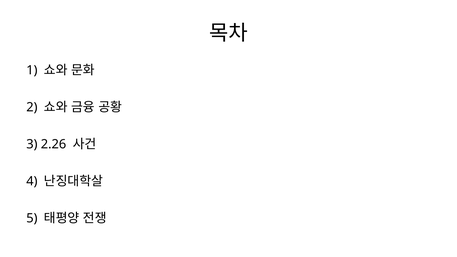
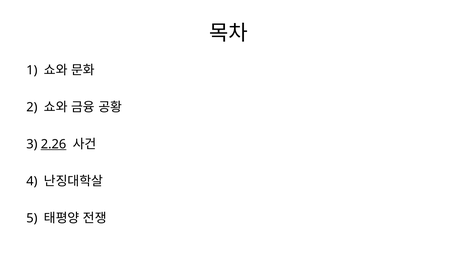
2.26 underline: none -> present (54, 144)
